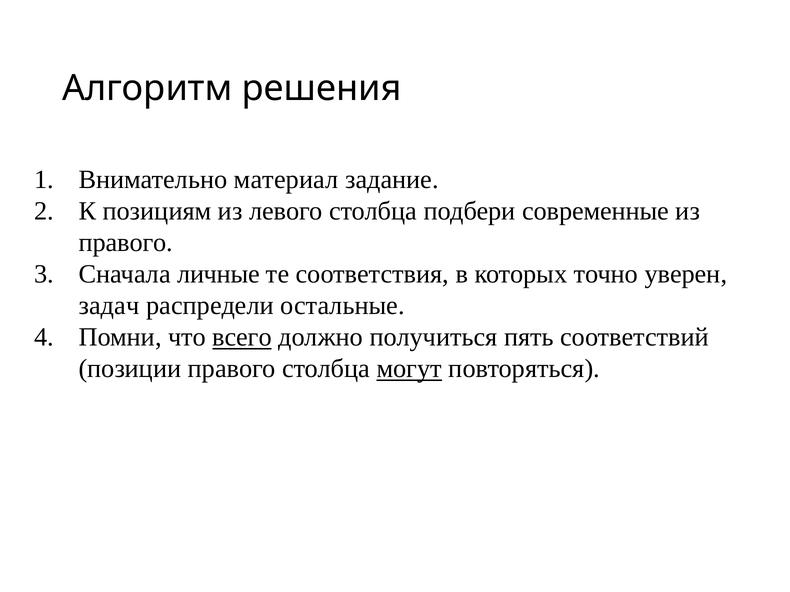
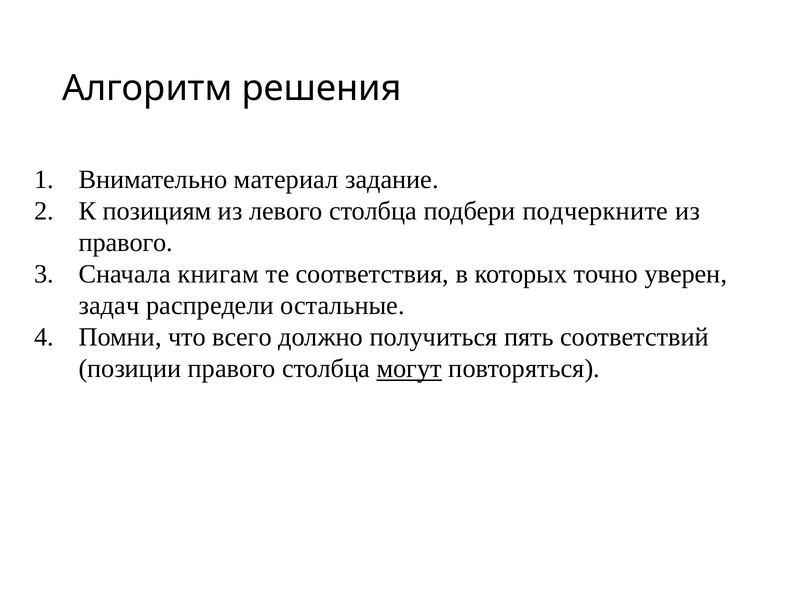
современные: современные -> подчеркните (595, 211)
личные: личные -> книгам (218, 274)
всего underline: present -> none (242, 338)
